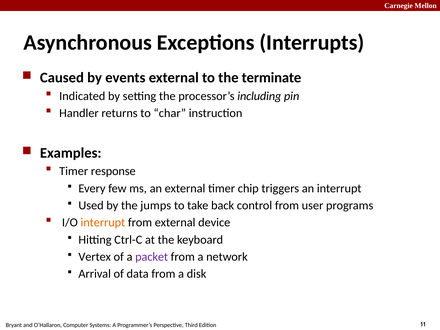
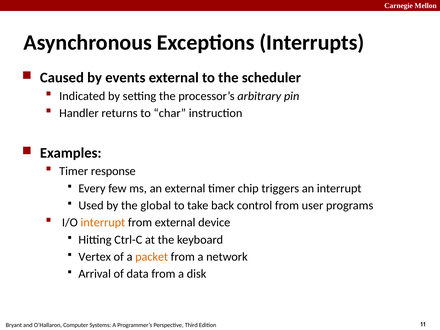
terminate: terminate -> scheduler (271, 78)
including: including -> arbitrary (259, 96)
jumps: jumps -> global (156, 206)
packet colour: purple -> orange (152, 257)
